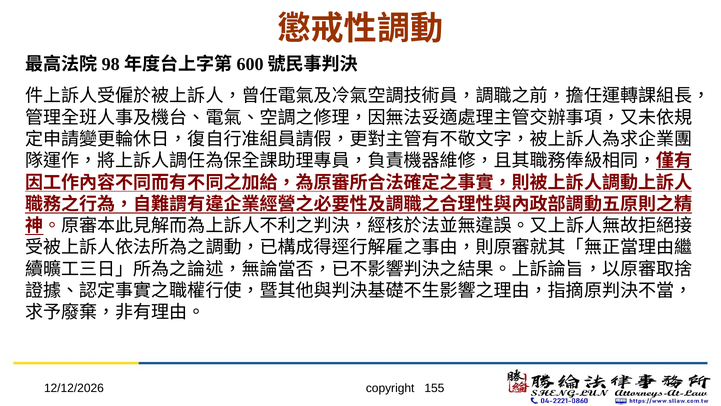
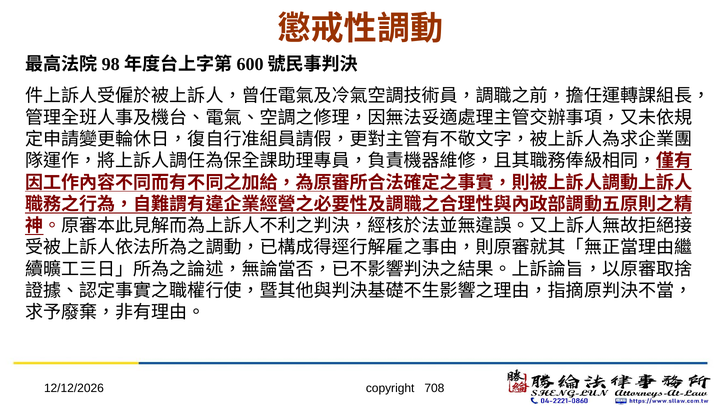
155: 155 -> 708 (434, 388)
